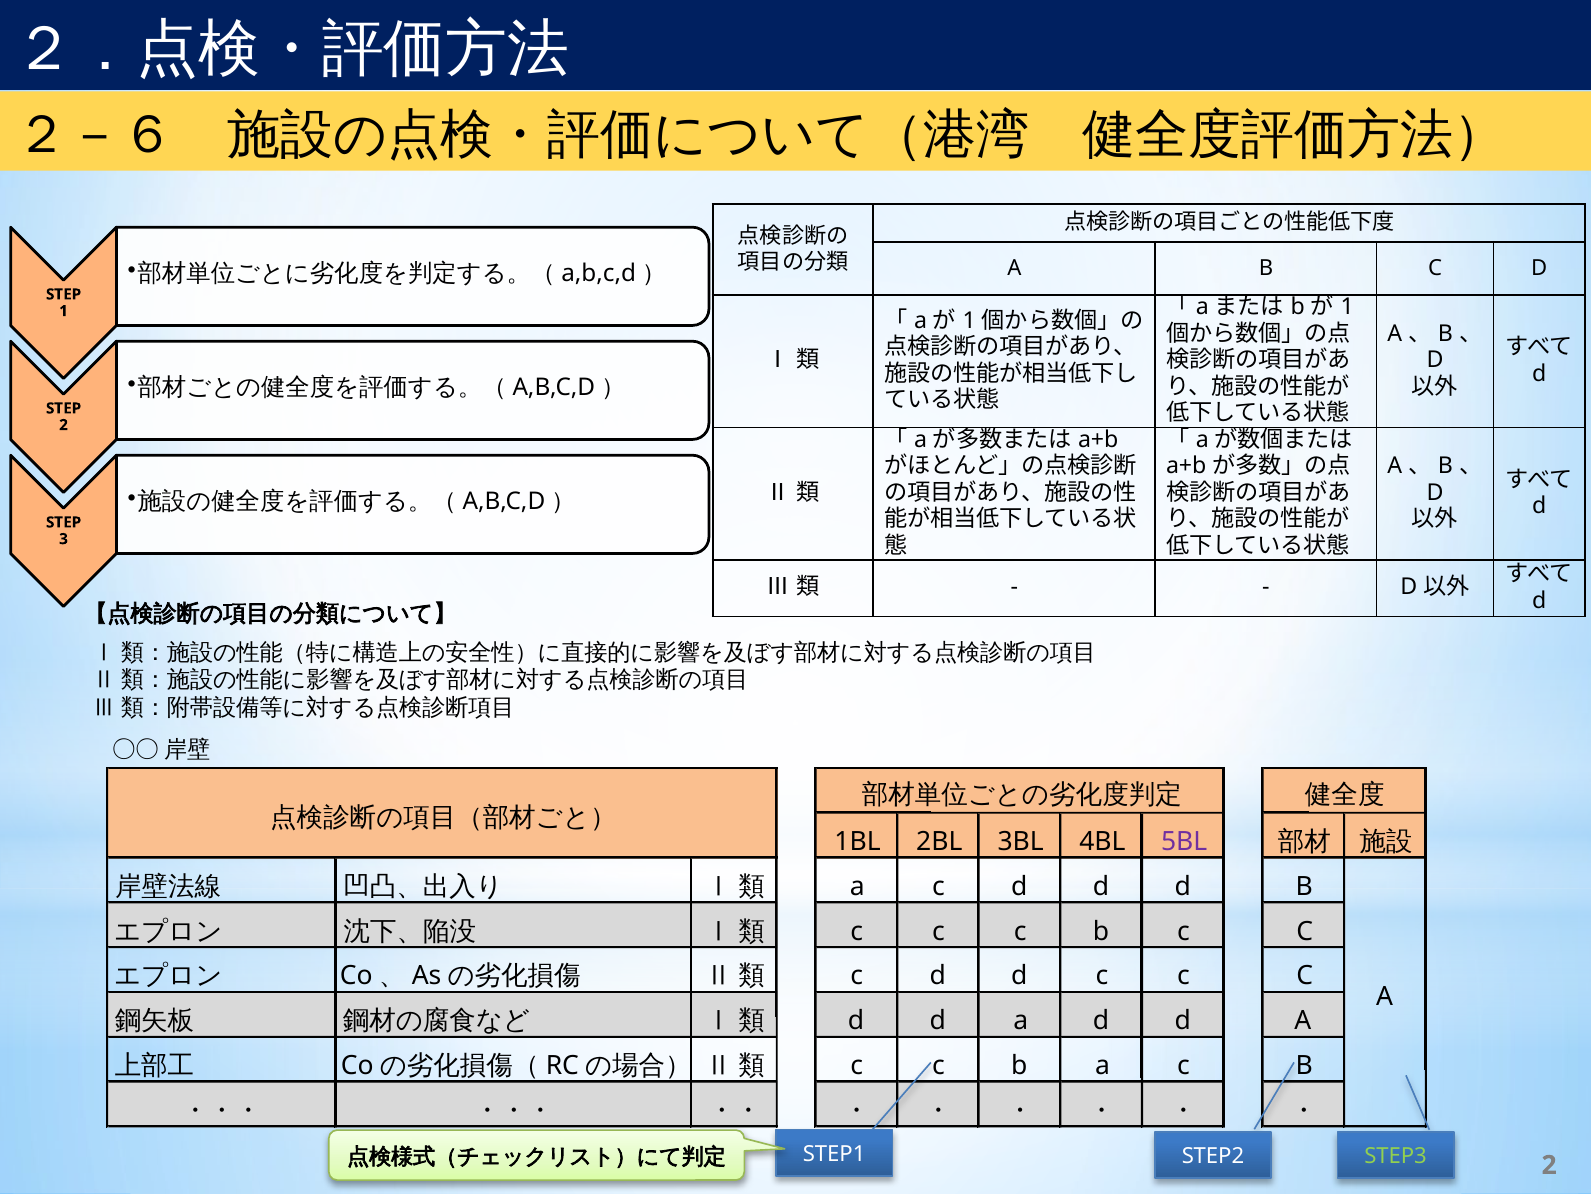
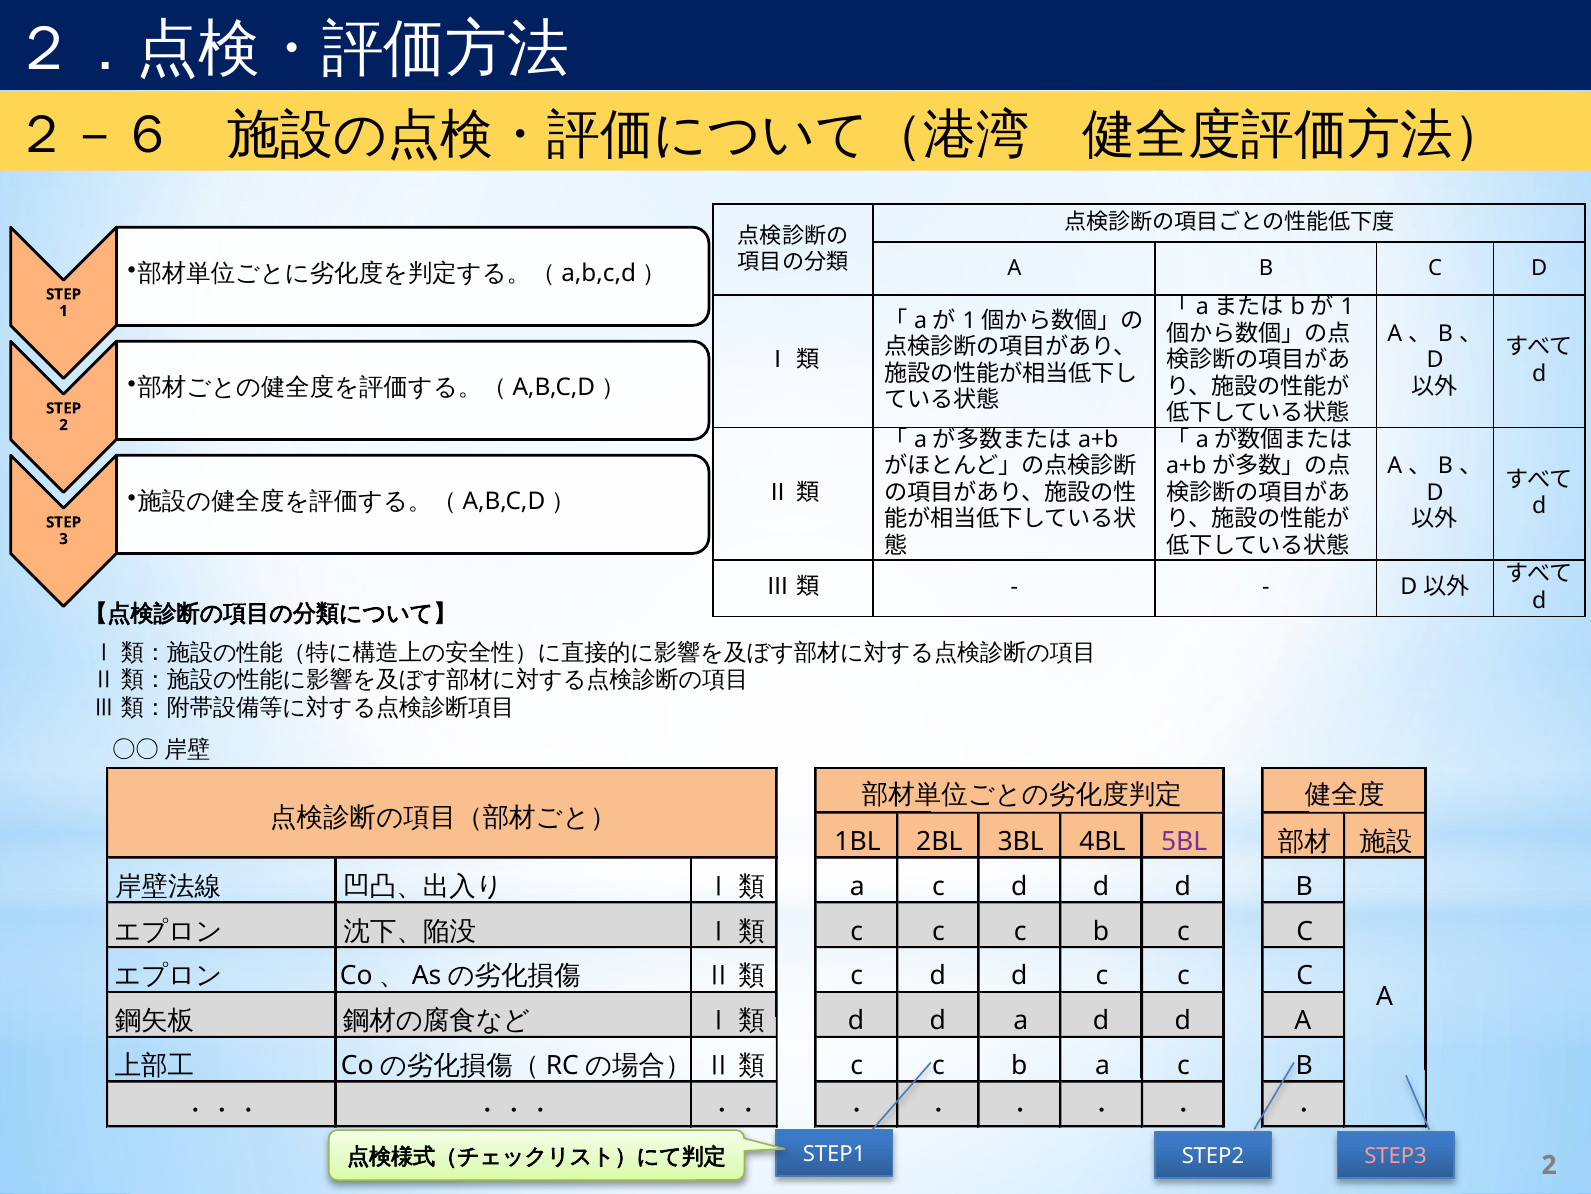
STEP3 colour: light green -> pink (1396, 1156)
